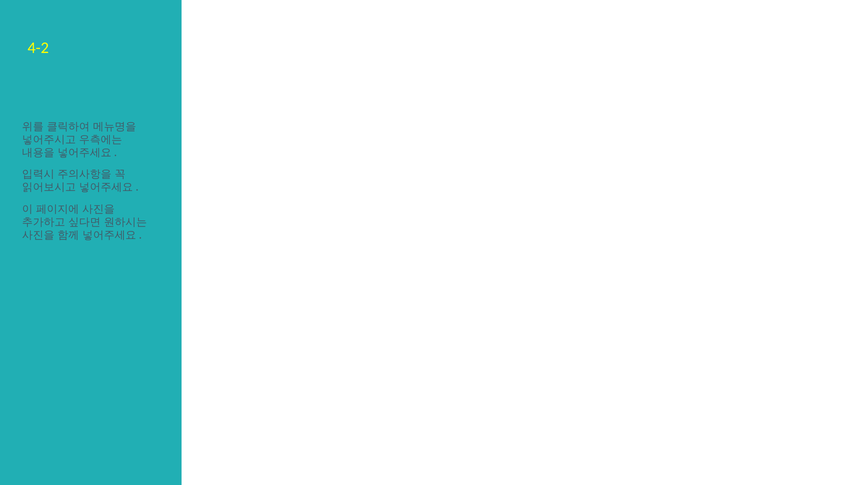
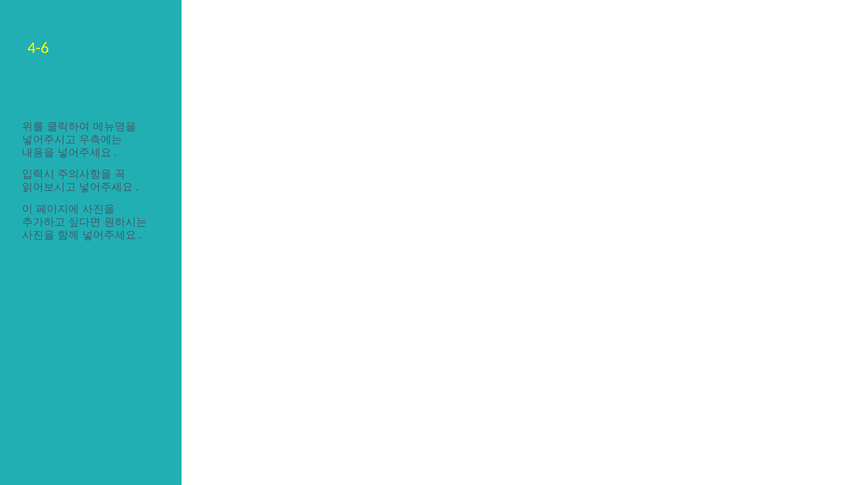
4-2: 4-2 -> 4-6 (38, 48)
